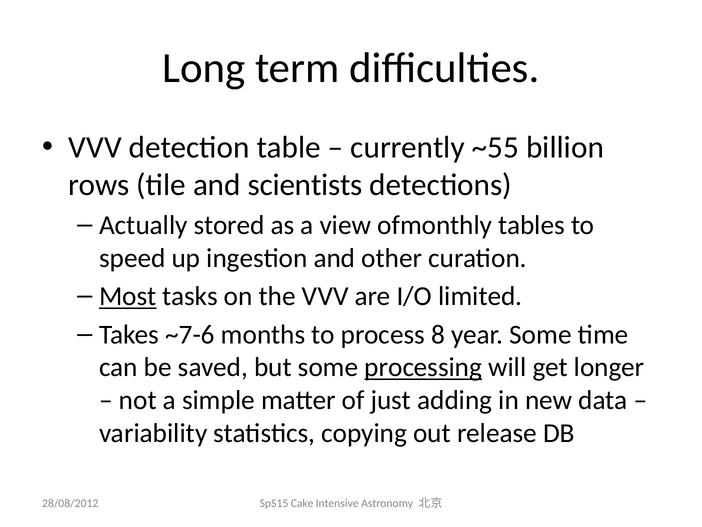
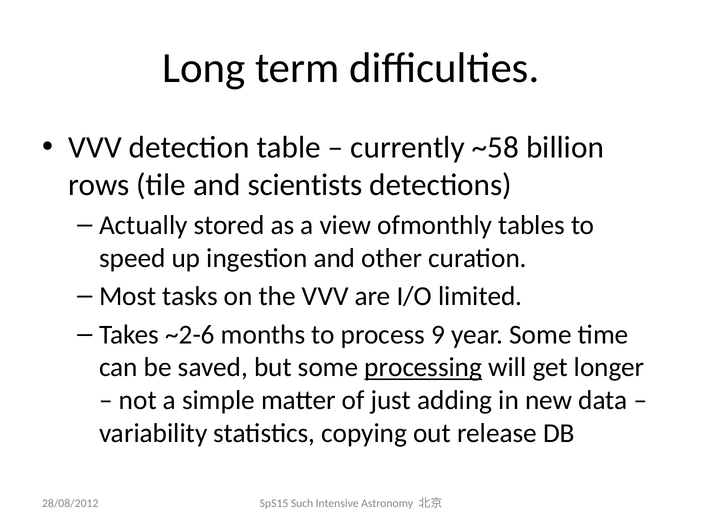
~55: ~55 -> ~58 (495, 147)
Most underline: present -> none (128, 296)
~7-6: ~7-6 -> ~2-6 (190, 334)
8: 8 -> 9 (438, 334)
Cake: Cake -> Such (302, 503)
